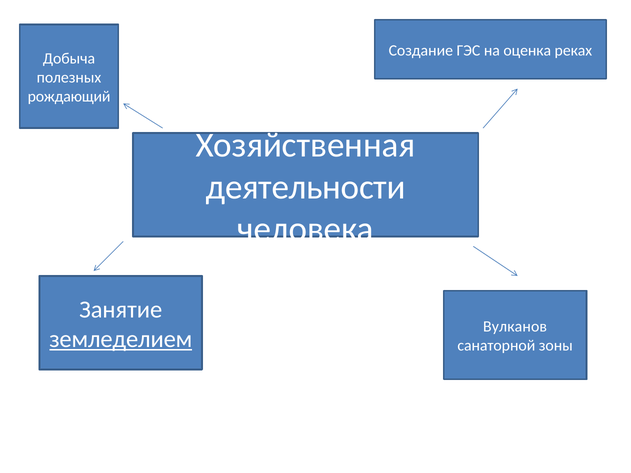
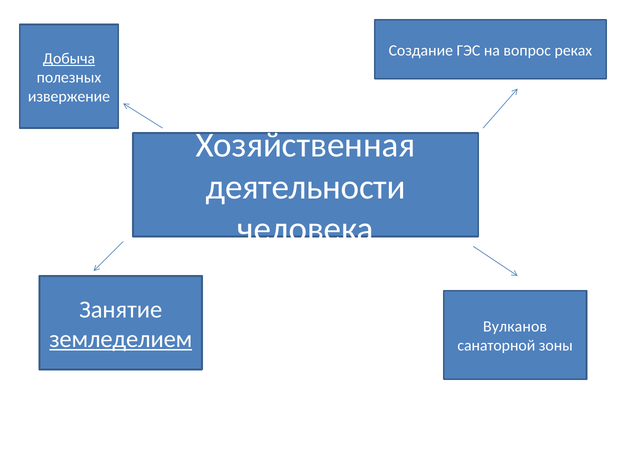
оценка: оценка -> вопрос (527, 50)
Добыча underline: none -> present (69, 59)
рождающий: рождающий -> извержение (69, 96)
